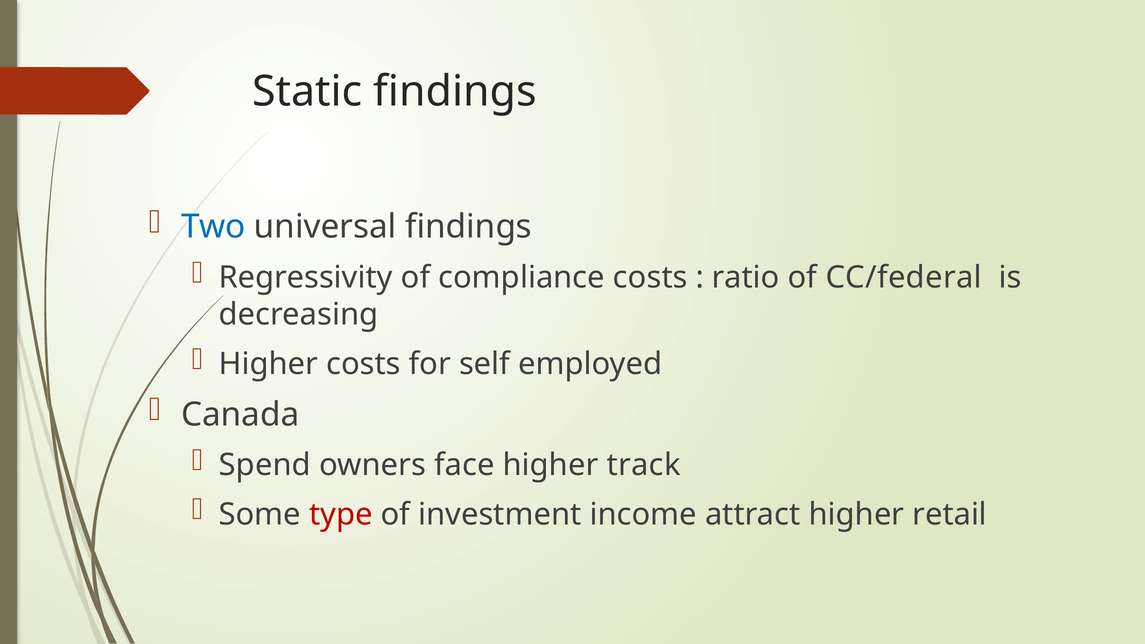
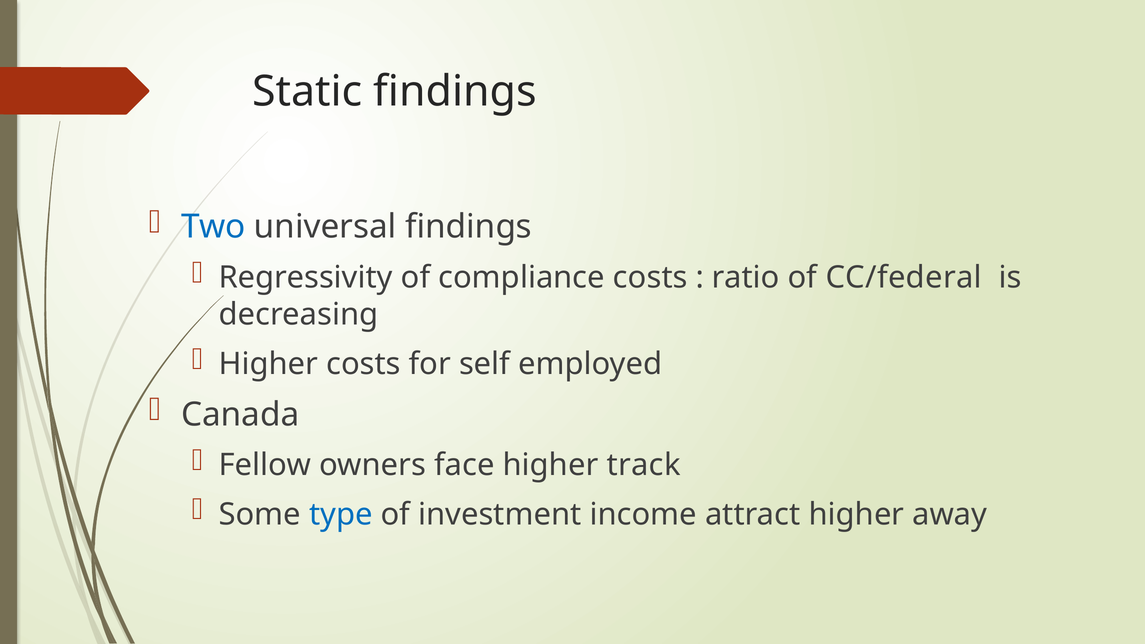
Spend: Spend -> Fellow (265, 465)
type colour: red -> blue (341, 514)
retail: retail -> away (950, 514)
